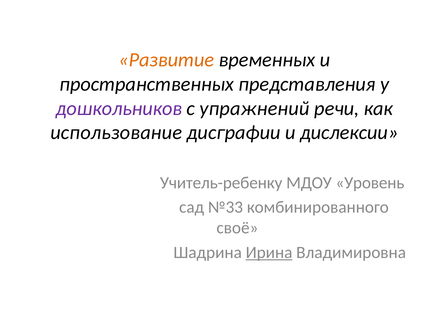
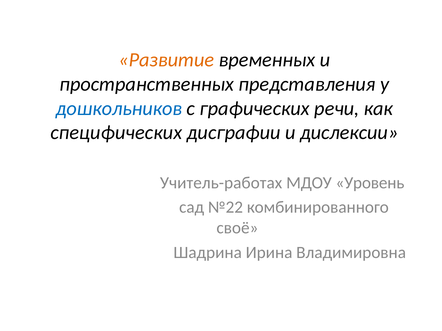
дошкольников colour: purple -> blue (119, 109)
упражнений: упражнений -> графических (255, 109)
использование: использование -> специфических (116, 133)
Учитель-ребенку: Учитель-ребенку -> Учитель-работах (221, 183)
№33: №33 -> №22 (225, 208)
Ирина underline: present -> none (269, 253)
